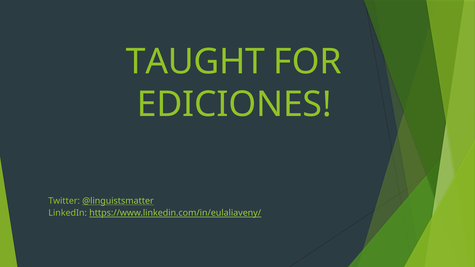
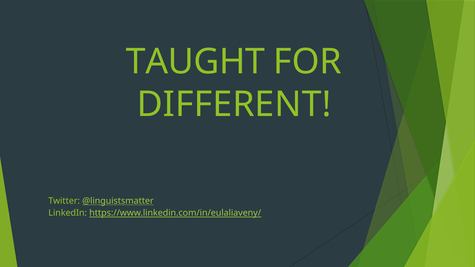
EDICIONES: EDICIONES -> DIFFERENT (234, 105)
